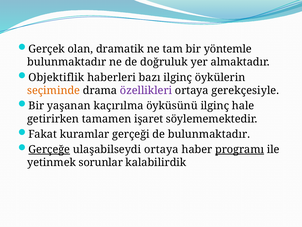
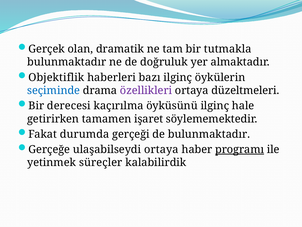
yöntemle: yöntemle -> tutmakla (228, 49)
seçiminde colour: orange -> blue (54, 90)
gerekçesiyle: gerekçesiyle -> düzeltmeleri (245, 90)
yaşanan: yaşanan -> derecesi (69, 106)
kuramlar: kuramlar -> durumda (85, 134)
Gerçeğe underline: present -> none (49, 149)
sorunlar: sorunlar -> süreçler (101, 162)
